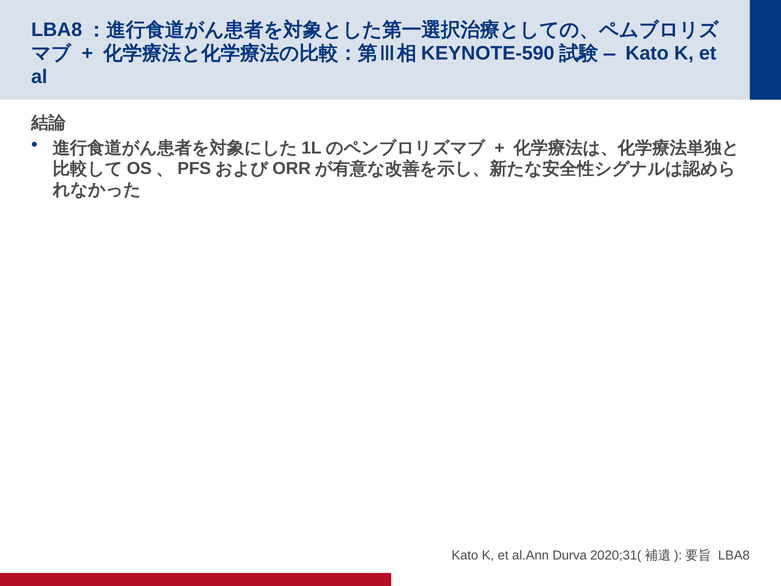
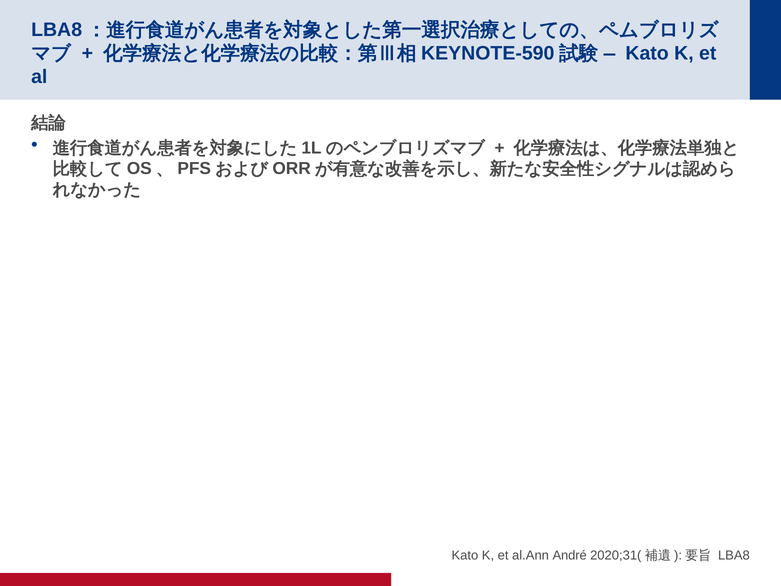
Durva: Durva -> André (570, 555)
